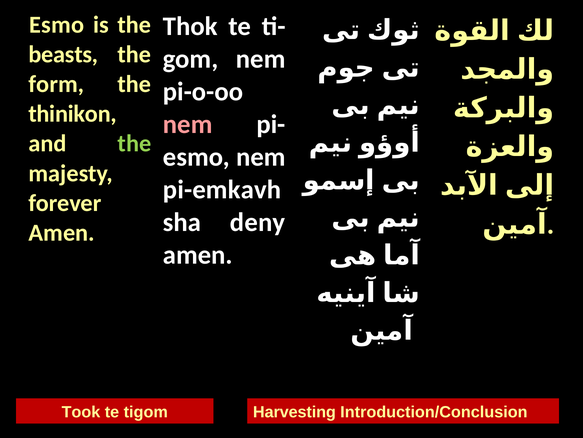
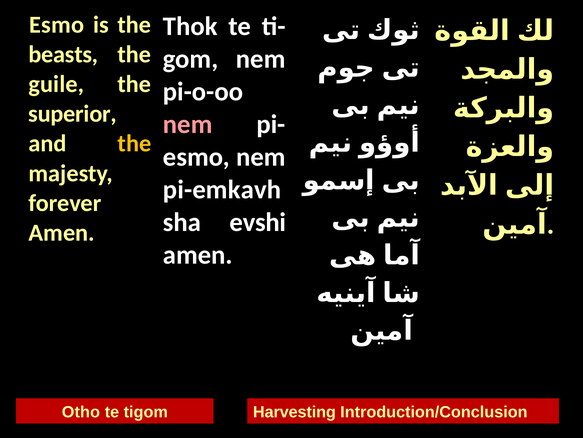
form: form -> guile (56, 84)
thinikon: thinikon -> superior (73, 114)
the colour: light green -> yellow (134, 143)
deny: deny -> evshi (258, 222)
Took: Took -> Otho (81, 411)
